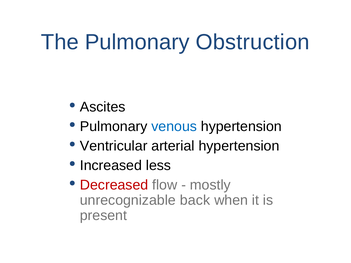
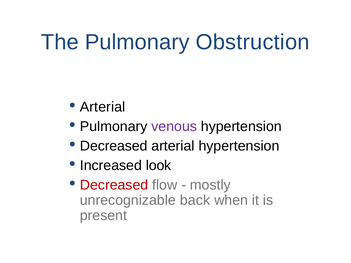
Ascites: Ascites -> Arterial (103, 107)
venous colour: blue -> purple (174, 127)
Ventricular: Ventricular -> Decreased (114, 146)
less: less -> look (159, 166)
